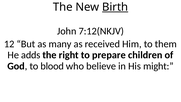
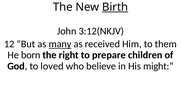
7:12(NKJV: 7:12(NKJV -> 3:12(NKJV (101, 31)
many underline: none -> present (60, 44)
adds: adds -> born (31, 55)
blood: blood -> loved (52, 66)
